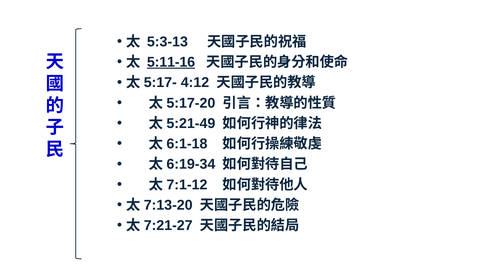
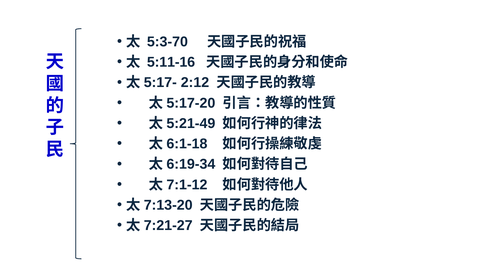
5:3-13: 5:3-13 -> 5:3-70 (167, 42)
5:11-16 underline: present -> none (171, 62)
4:12: 4:12 -> 2:12 (195, 83)
